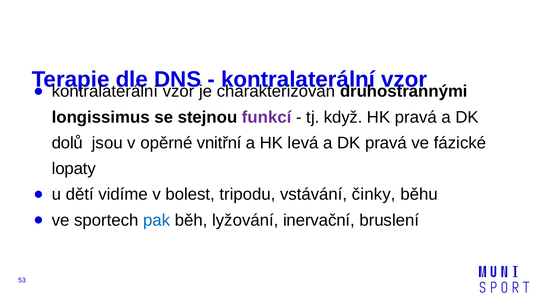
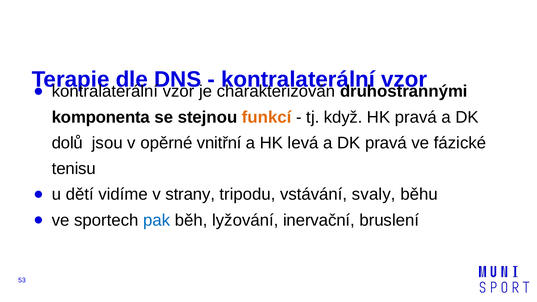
longissimus: longissimus -> komponenta (101, 117)
funkcí colour: purple -> orange (267, 117)
lopaty: lopaty -> tenisu (74, 169)
bolest: bolest -> strany (190, 194)
činky: činky -> svaly (374, 194)
